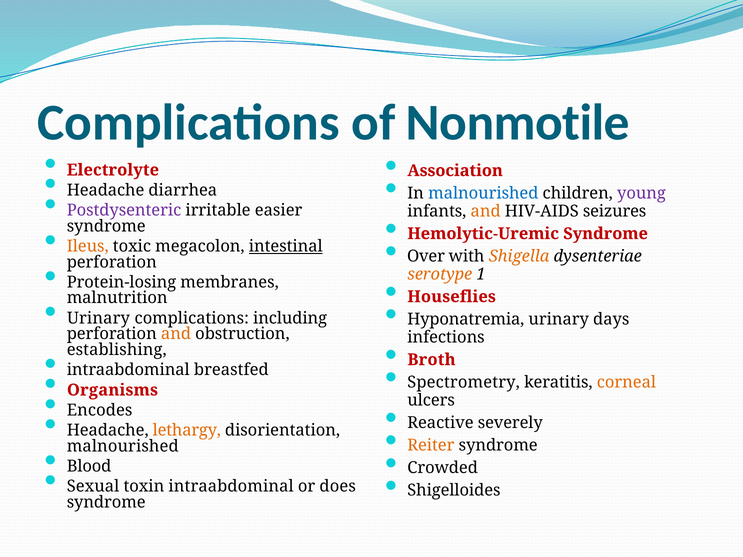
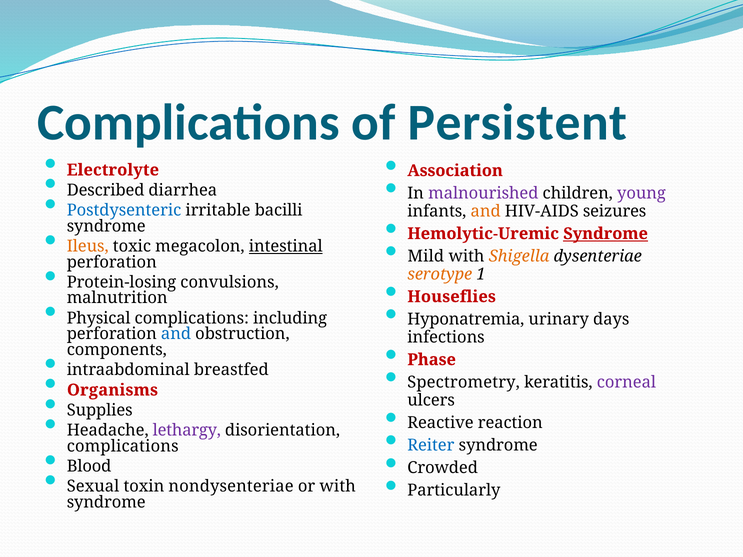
Nonmotile: Nonmotile -> Persistent (517, 123)
Headache: Headache -> Described (106, 190)
malnourished colour: blue -> purple (483, 193)
Postdysenteric colour: purple -> blue (124, 210)
easier: easier -> bacilli (279, 210)
Syndrome underline: none -> present (606, 234)
Over: Over -> Mild (426, 256)
membranes: membranes -> convulsions (230, 282)
Urinary: Urinary -> Physical (99, 318)
and colour: orange -> blue (176, 334)
establishing: establishing -> components (117, 350)
Broth: Broth -> Phase (432, 360)
corneal colour: orange -> purple (626, 382)
Encodes: Encodes -> Supplies (100, 410)
severely: severely -> reaction (510, 423)
lethargy colour: orange -> purple (187, 430)
Reiter colour: orange -> blue (431, 446)
malnourished: malnourished -> complications (123, 446)
toxin intraabdominal: intraabdominal -> nondysenteriae (231, 487)
or does: does -> with (338, 487)
Shigelloides: Shigelloides -> Particularly (454, 491)
